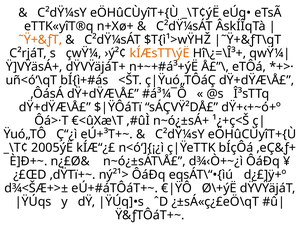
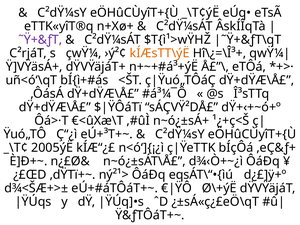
˜Ÿ+&ƒT colour: orange -> purple (40, 40)
